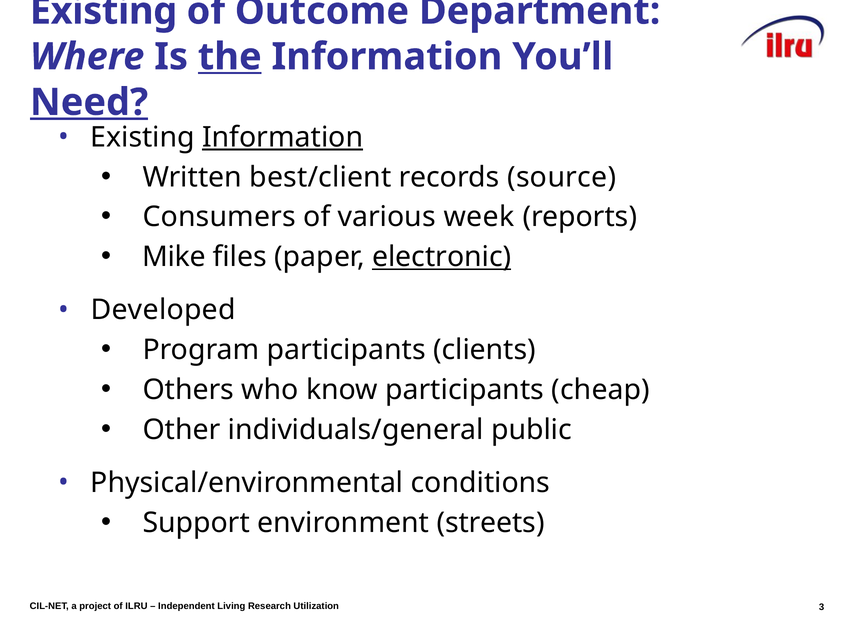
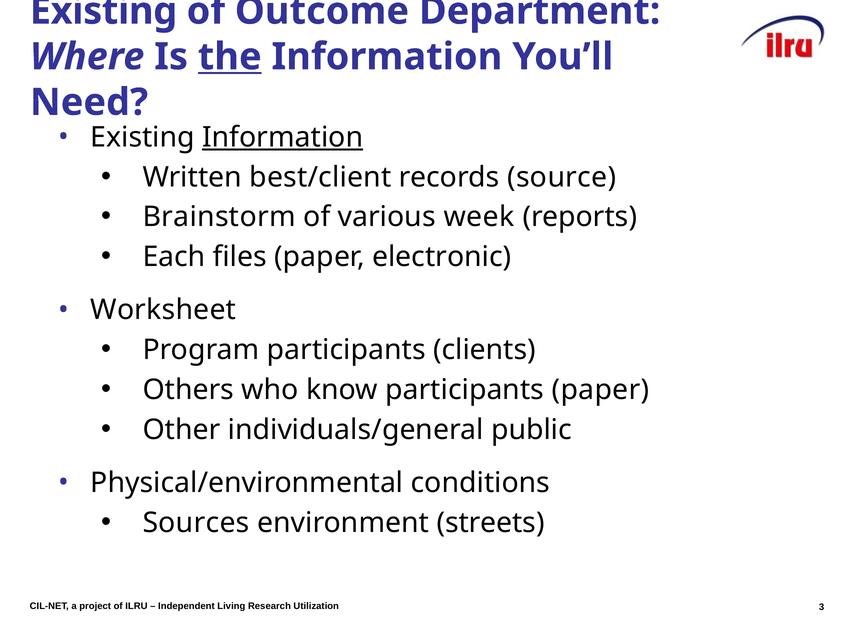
Need underline: present -> none (89, 102)
Consumers: Consumers -> Brainstorm (219, 217)
Mike: Mike -> Each (174, 257)
electronic underline: present -> none (442, 257)
Developed: Developed -> Worksheet (163, 310)
participants cheap: cheap -> paper (601, 390)
Support: Support -> Sources (196, 522)
